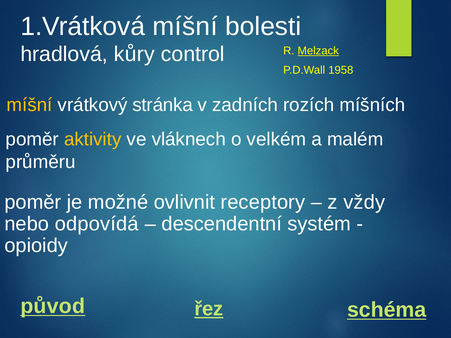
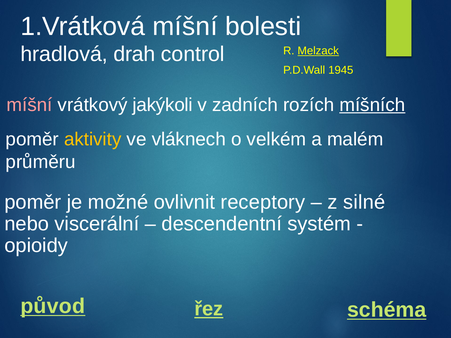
kůry: kůry -> drah (134, 54)
1958: 1958 -> 1945 (341, 70)
míšní colour: yellow -> pink (29, 105)
stránka: stránka -> jakýkoli (163, 105)
míšních underline: none -> present (372, 105)
vždy: vždy -> silné (364, 202)
odpovídá: odpovídá -> viscerální (97, 224)
